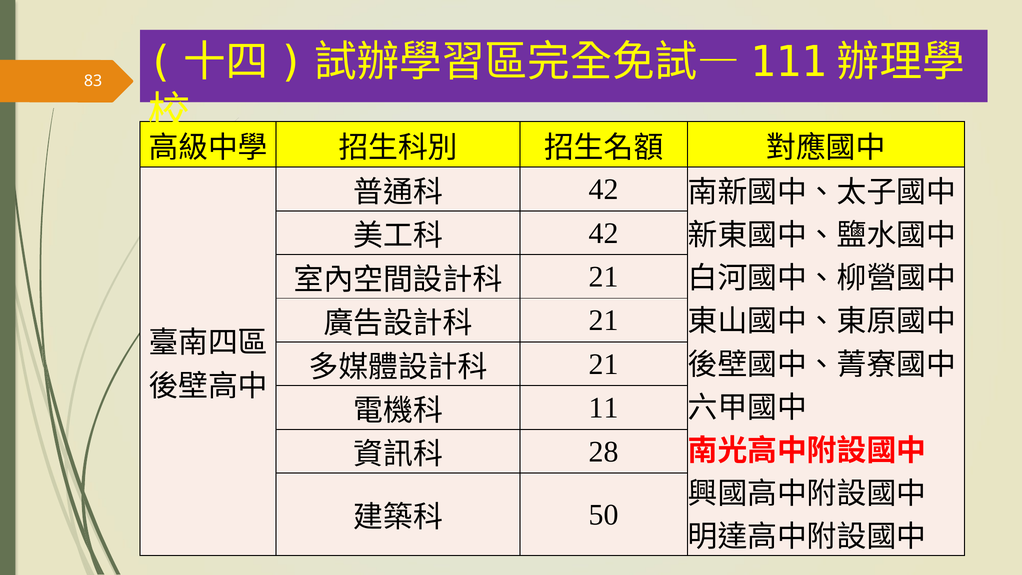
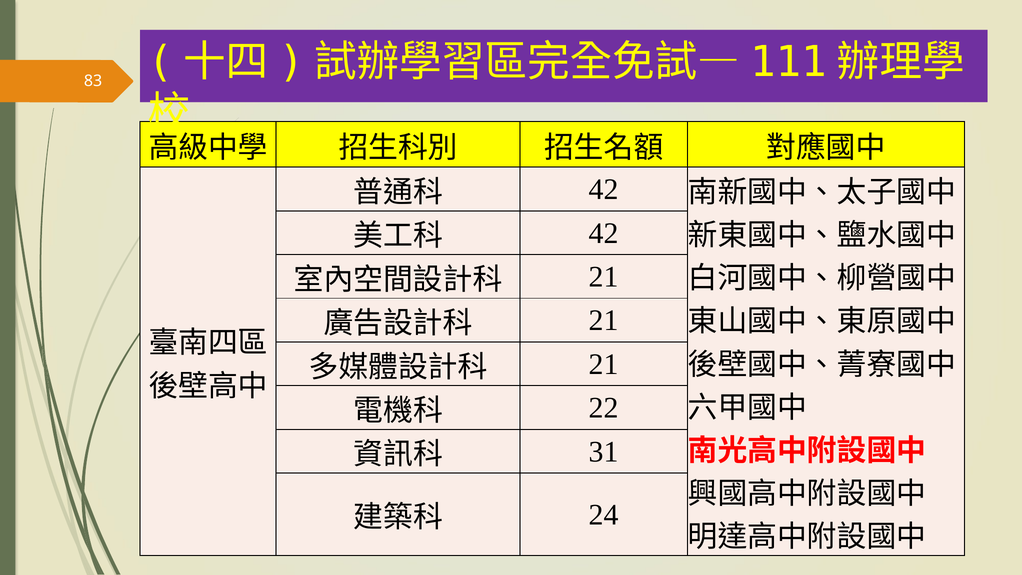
11: 11 -> 22 (604, 408)
28: 28 -> 31 (604, 452)
50: 50 -> 24 (604, 515)
